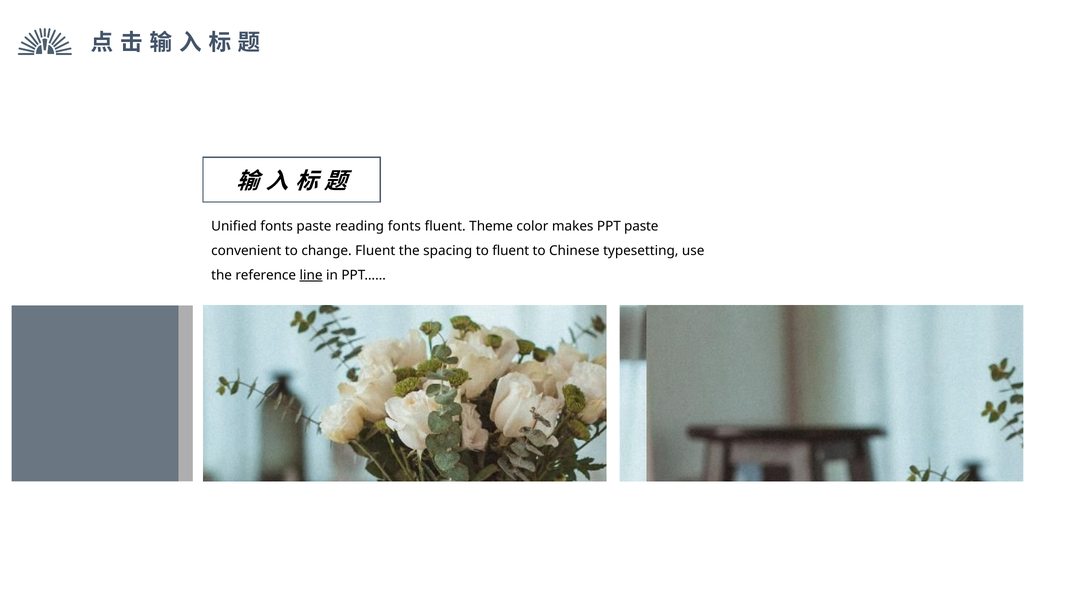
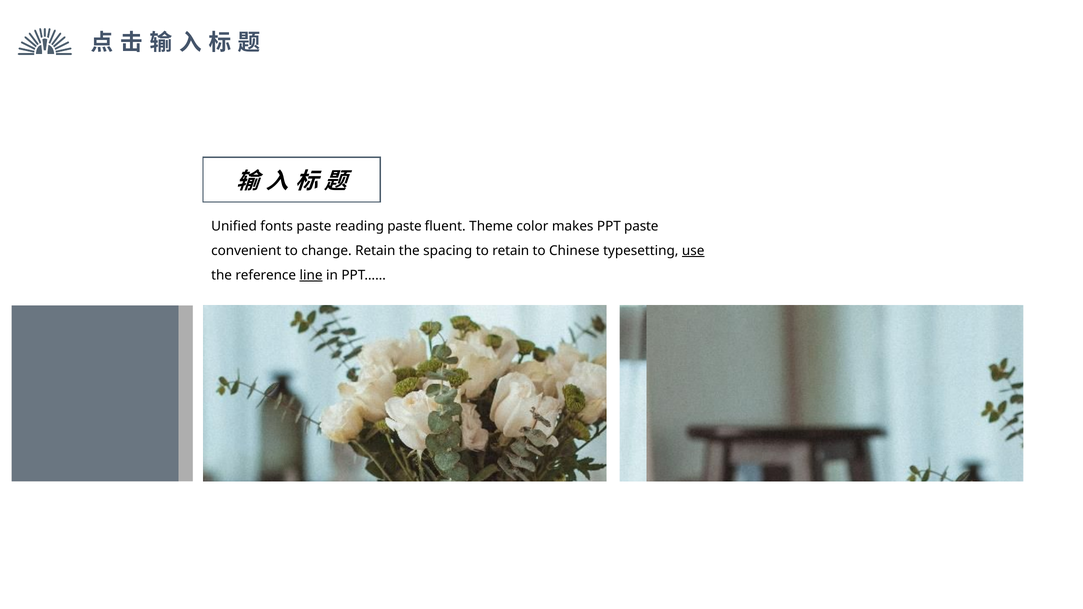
reading fonts: fonts -> paste (404, 226)
change Fluent: Fluent -> Retain (375, 251)
to fluent: fluent -> retain (511, 251)
use underline: none -> present (693, 251)
